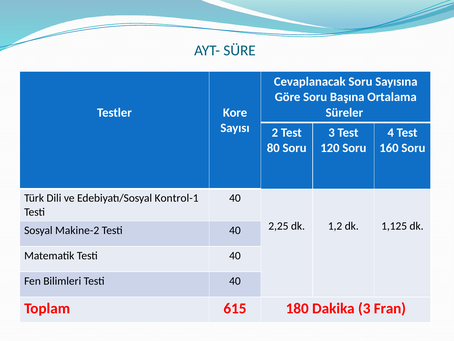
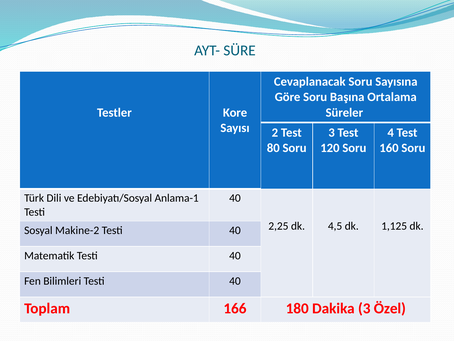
Kontrol-1: Kontrol-1 -> Anlama-1 (177, 198)
1,2: 1,2 -> 4,5 (335, 226)
615: 615 -> 166 (235, 308)
Fran: Fran -> Özel (390, 308)
